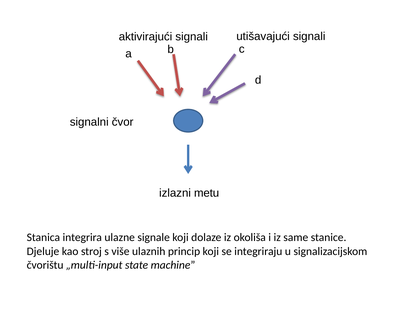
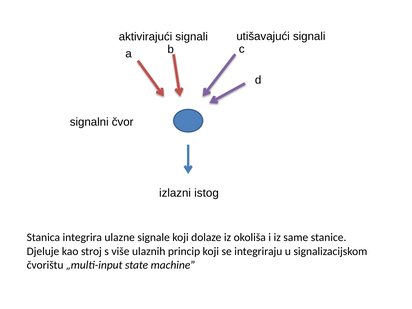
metu: metu -> istog (207, 193)
